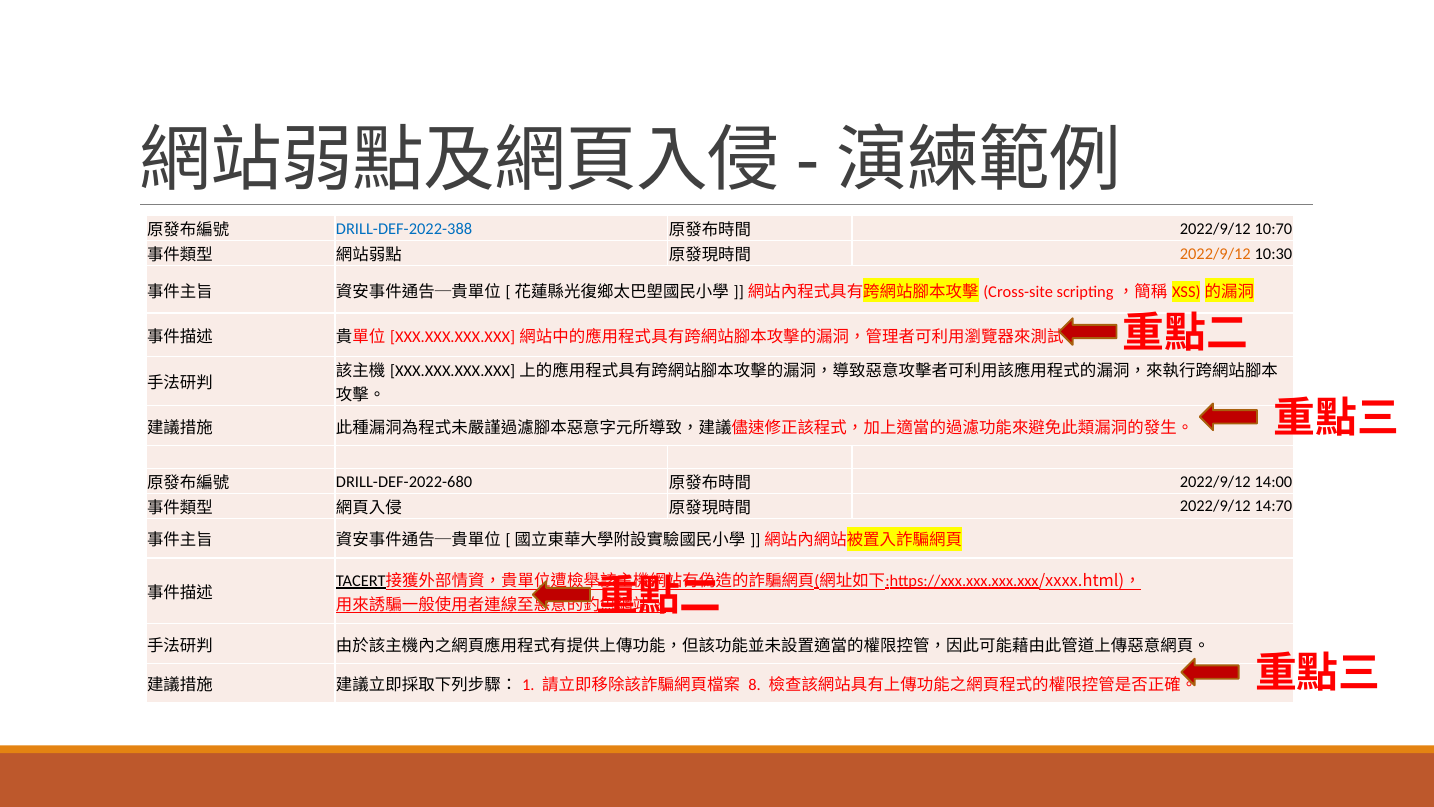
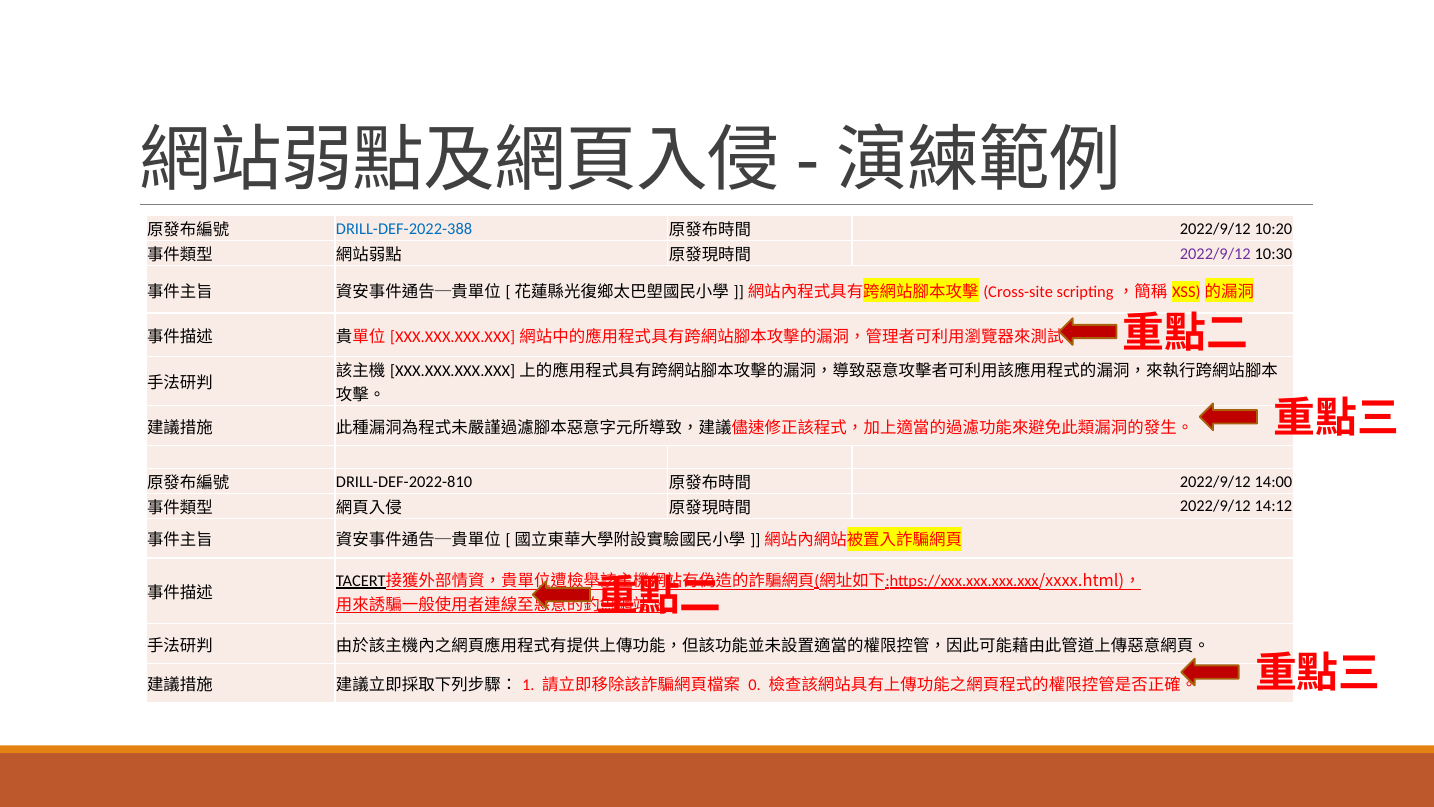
10:70: 10:70 -> 10:20 (1273, 229)
2022/9/12 colour: orange -> purple (1215, 254)
DRILL-DEF-2022-680: DRILL-DEF-2022-680 -> DRILL-DEF-2022-810 (404, 481)
14:70: 14:70 -> 14:12 (1273, 506)
8: 8 -> 0 (755, 685)
